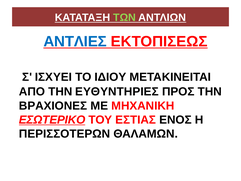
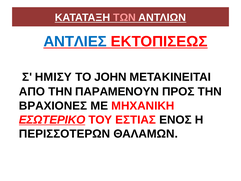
ΤΩΝ colour: light green -> pink (125, 18)
ΙΣΧΥΕΙ: ΙΣΧΥΕΙ -> ΗΜΙΣΥ (53, 77)
ΙΔΙΟΥ: ΙΔΙΟΥ -> JOHN (110, 77)
ΕΥΘΥΝΤΗΡΙΕΣ: ΕΥΘΥΝΤΗΡΙΕΣ -> ΠΑΡΑΜΕΝΟΥΝ (117, 92)
